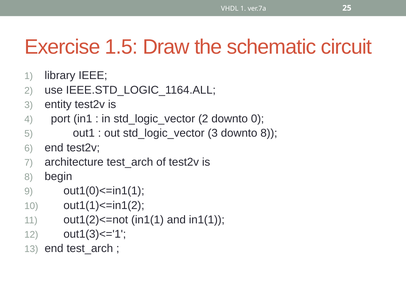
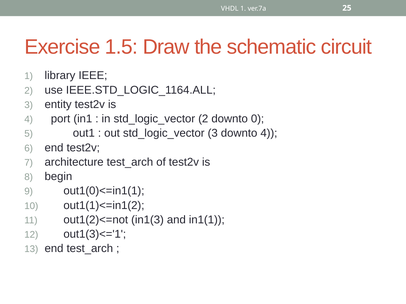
downto 8: 8 -> 4 (269, 133)
out1(2)<=not in1(1: in1(1 -> in1(3 (148, 220)
